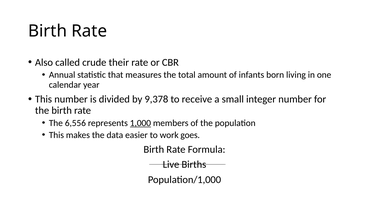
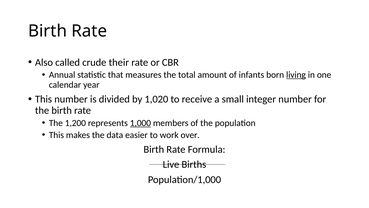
living underline: none -> present (296, 75)
9,378: 9,378 -> 1,020 (156, 99)
6,556: 6,556 -> 1,200 (75, 123)
goes: goes -> over (190, 135)
